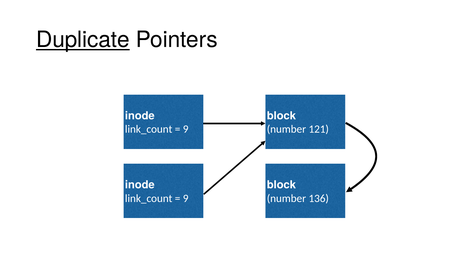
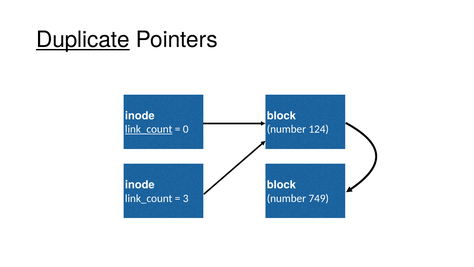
link_count underline: none -> present (149, 129)
9: 9 -> 0 (186, 129)
121: 121 -> 124 (319, 129)
9: 9 -> 3 (186, 198)
136: 136 -> 749 (319, 198)
